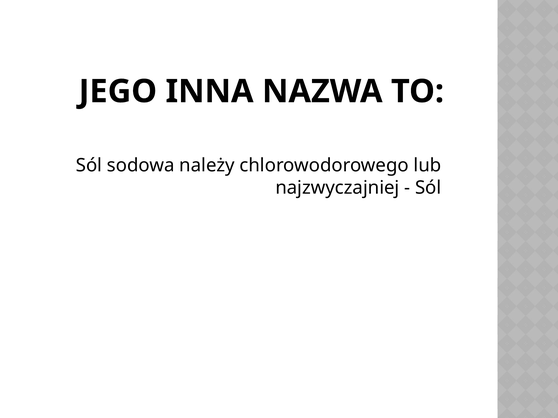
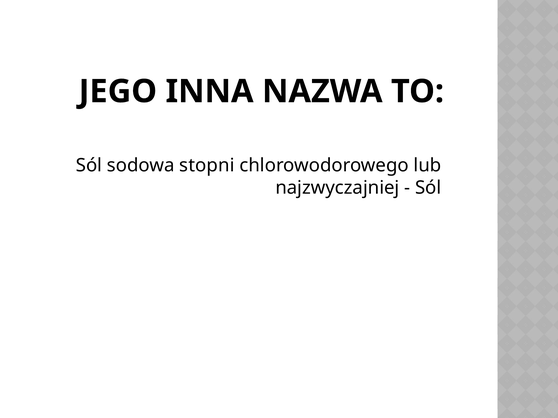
należy: należy -> stopni (207, 166)
